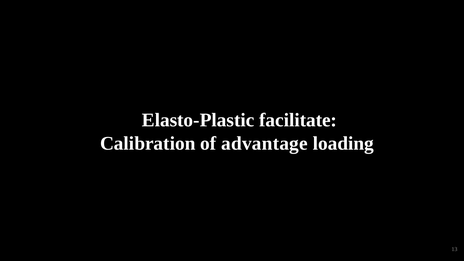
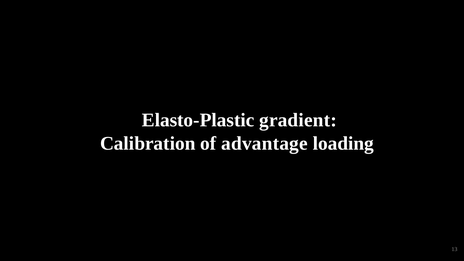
facilitate: facilitate -> gradient (298, 120)
